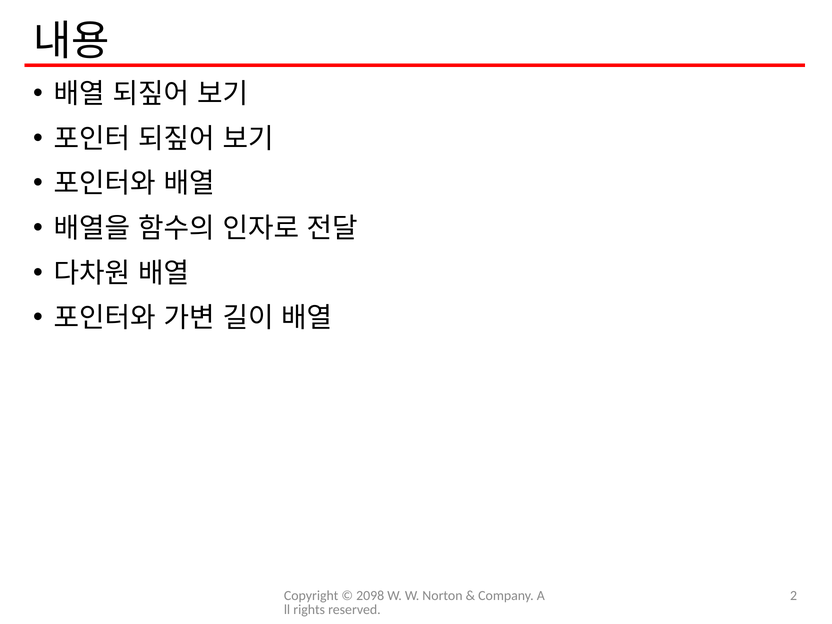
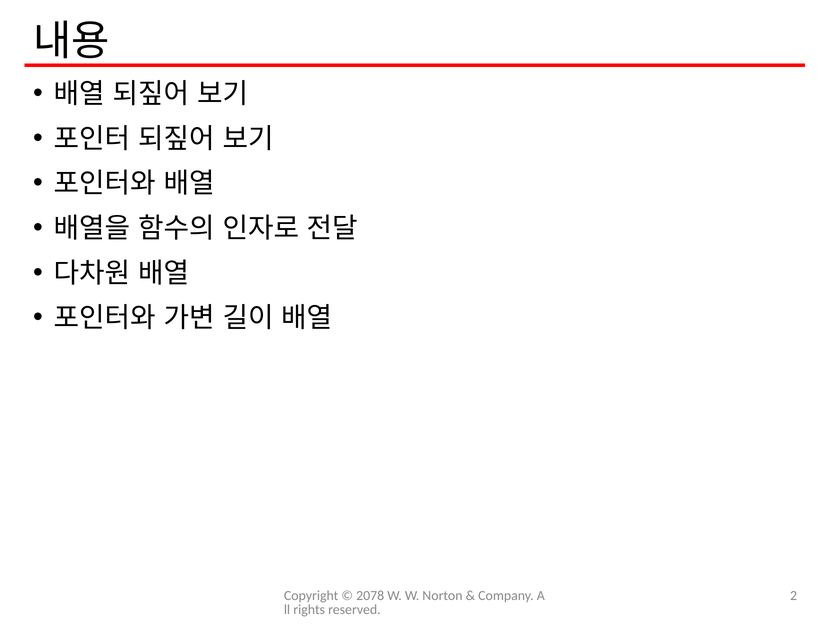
2098: 2098 -> 2078 (370, 596)
